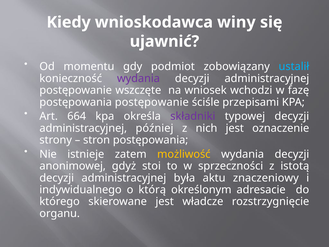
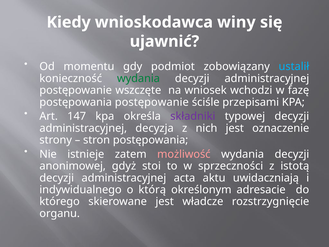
wydania colour: purple -> green (138, 78)
664: 664 -> 147 (77, 116)
później: później -> decyzja (155, 128)
możliwość colour: yellow -> pink (184, 154)
była: była -> acta (184, 178)
znaczeniowy: znaczeniowy -> uwidaczniają (266, 178)
